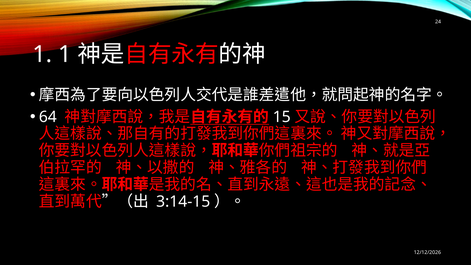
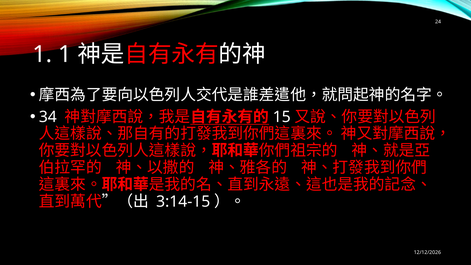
64: 64 -> 34 (48, 117)
